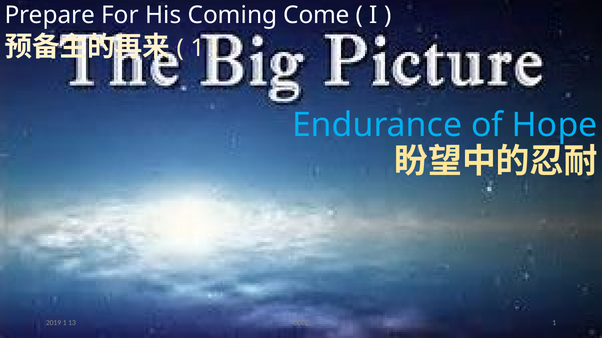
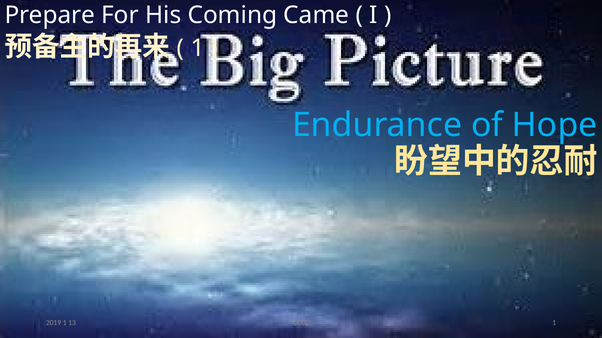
Come: Come -> Came (316, 15)
